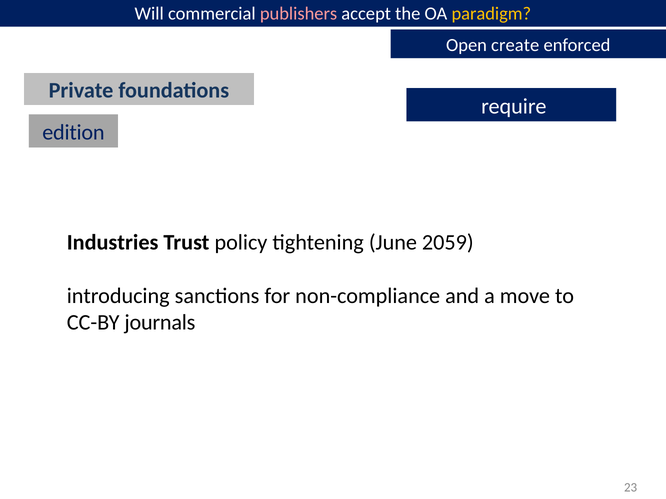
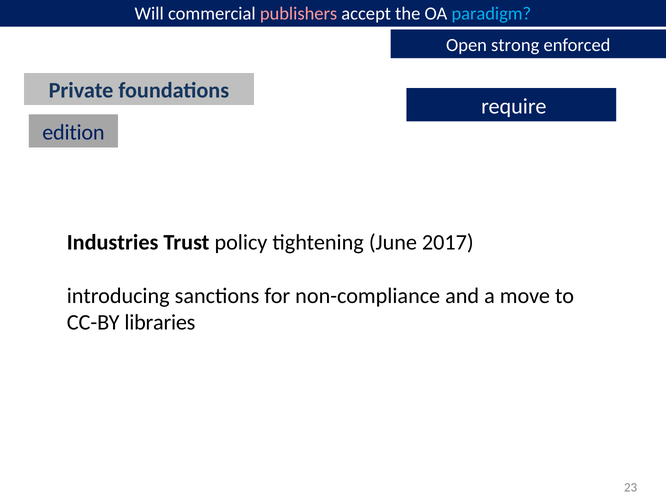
paradigm colour: yellow -> light blue (491, 14)
create: create -> strong (515, 45)
2059: 2059 -> 2017 (448, 243)
journals: journals -> libraries (160, 323)
